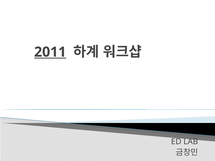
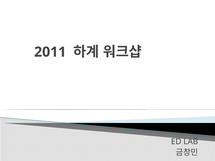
2011 underline: present -> none (50, 52)
